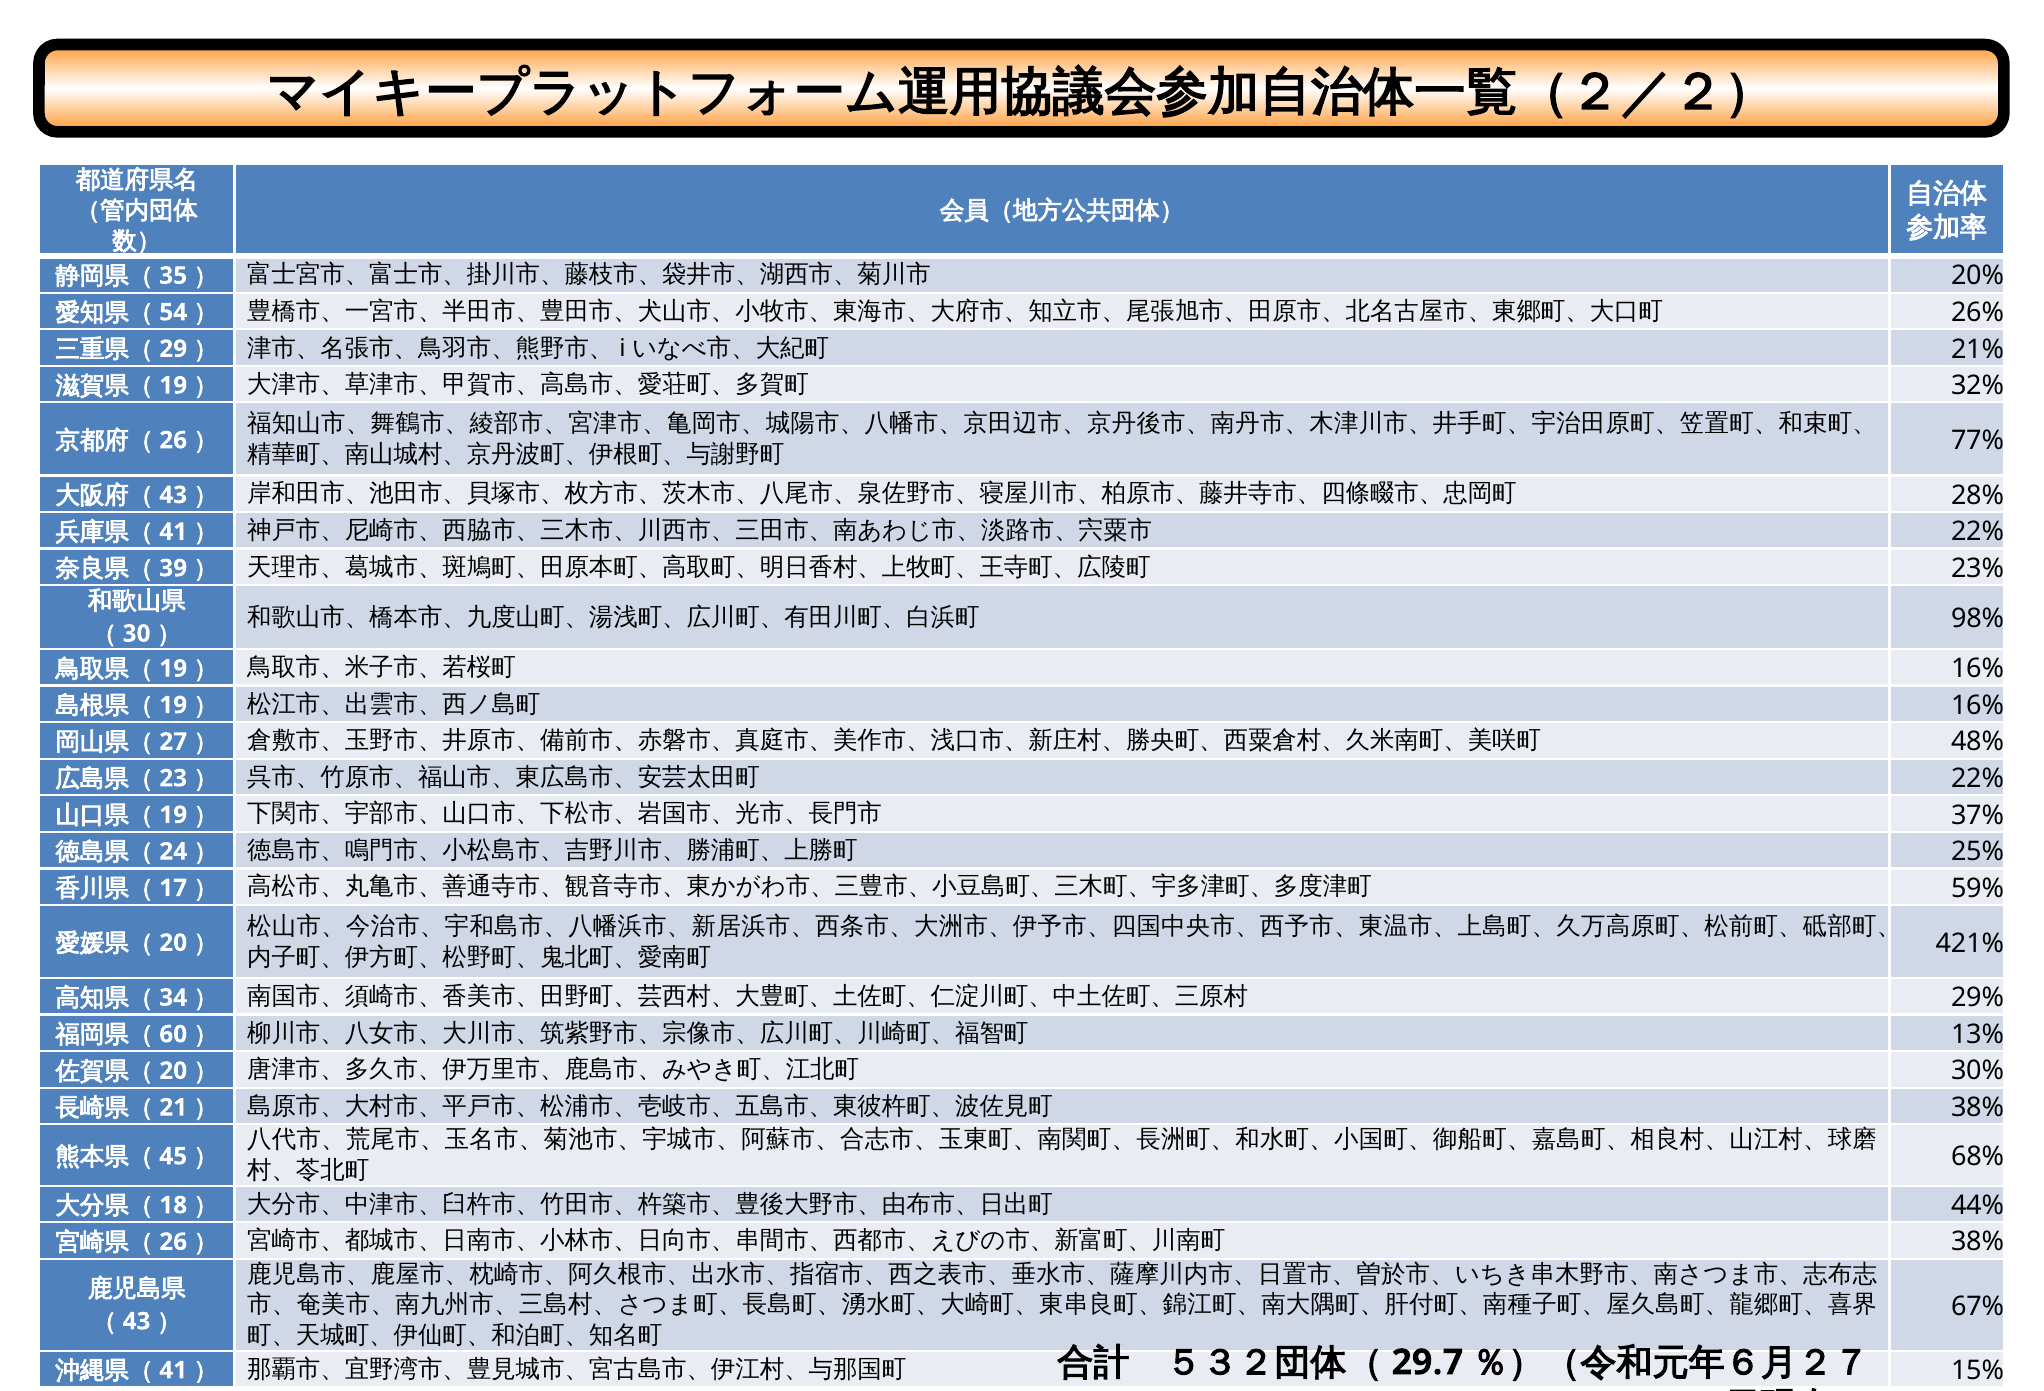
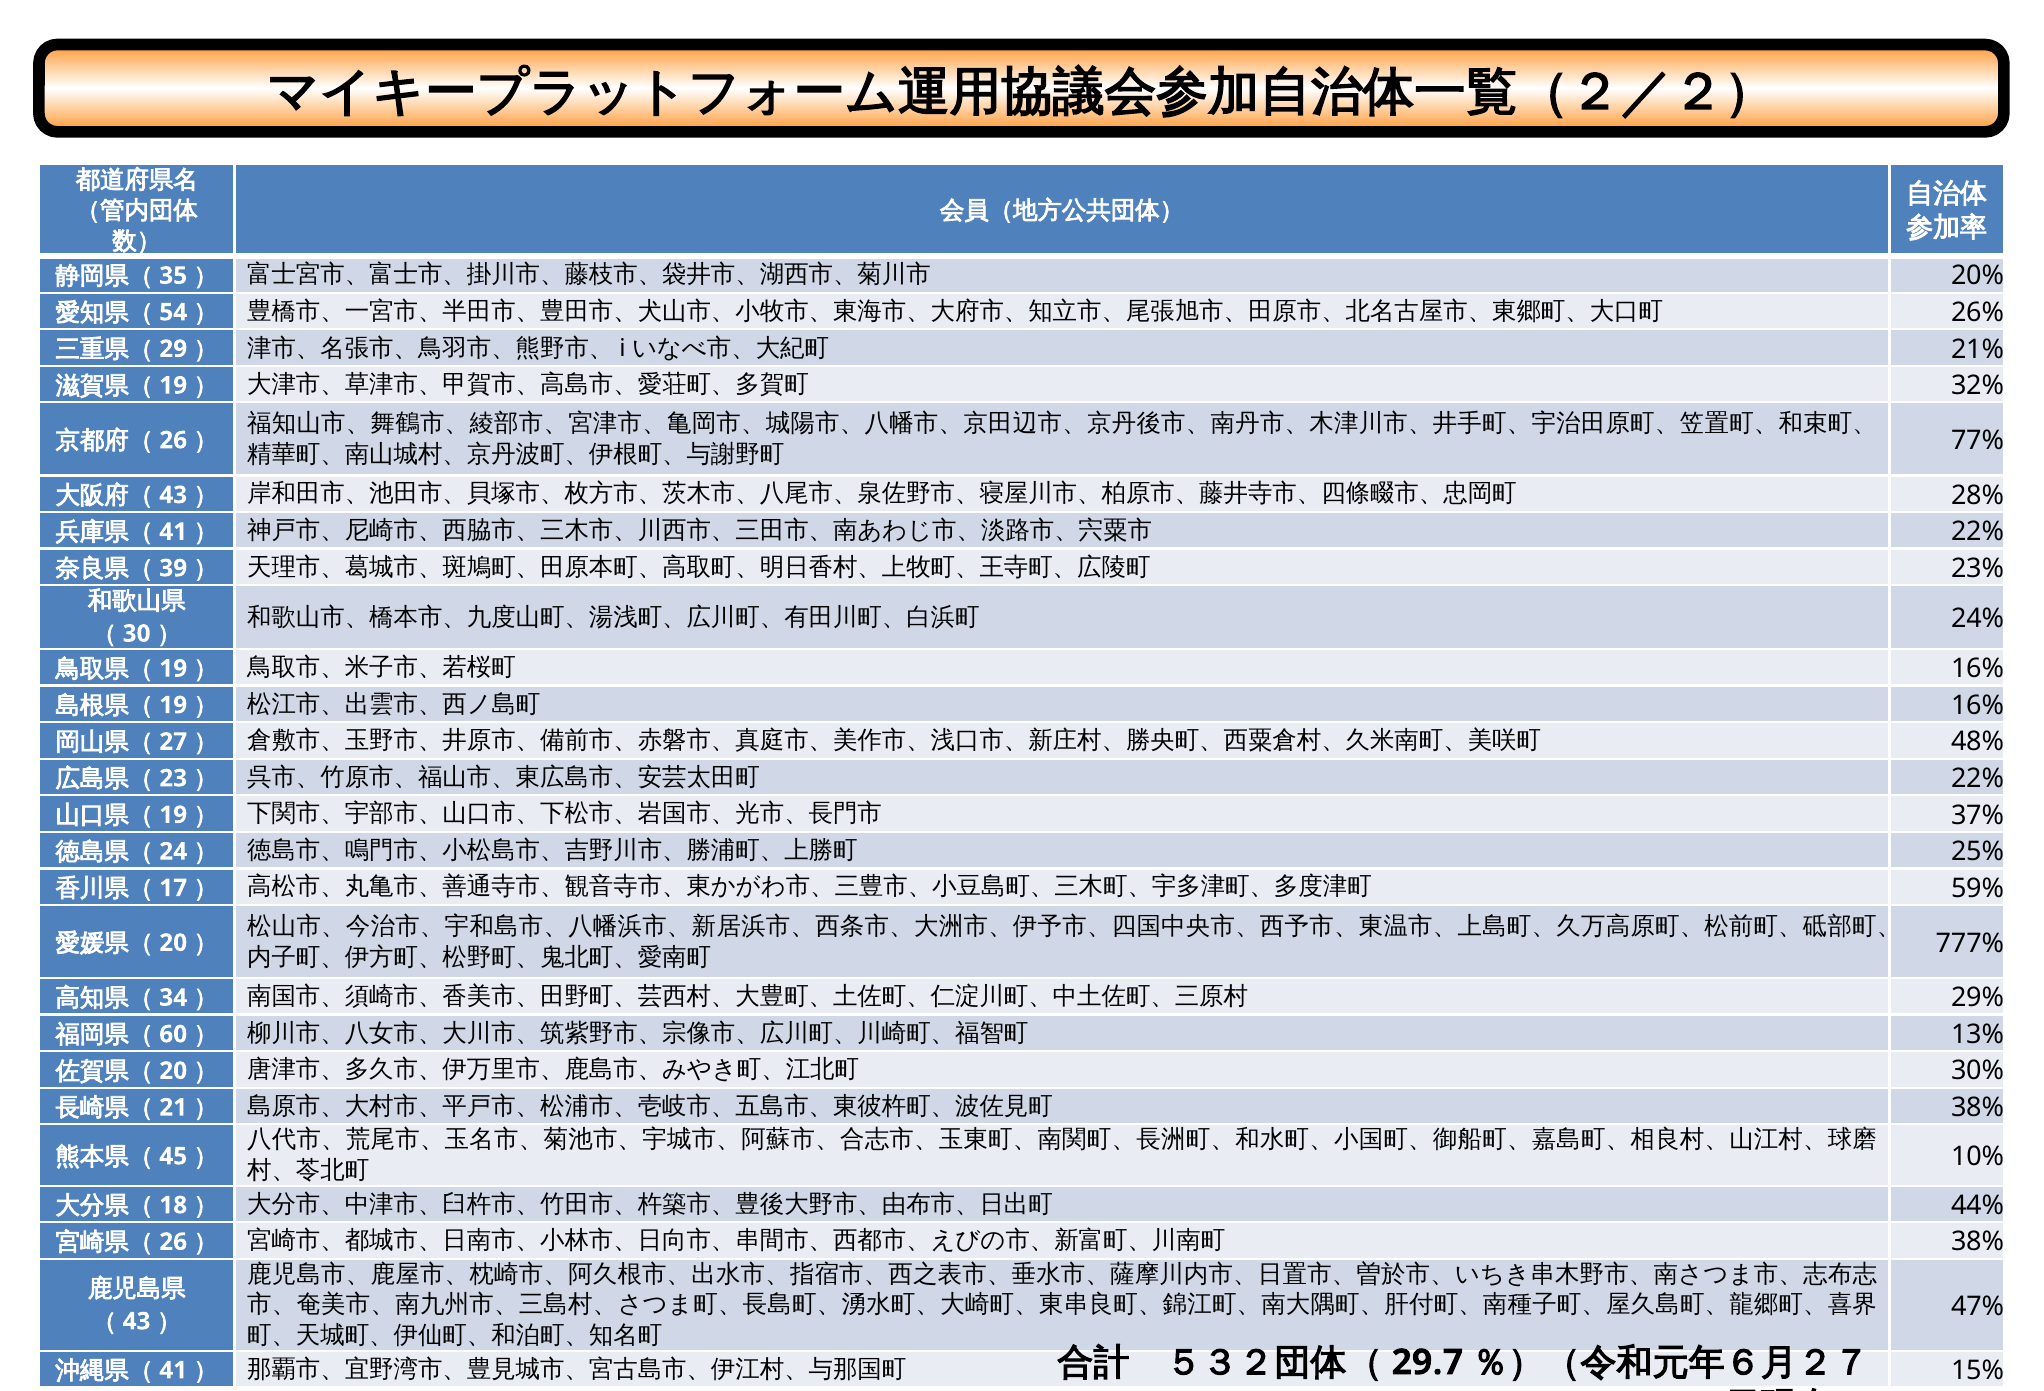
98%: 98% -> 24% (1978, 618)
421%: 421% -> 777% (1970, 943)
68%: 68% -> 10% (1978, 1156)
67%: 67% -> 47% (1978, 1306)
